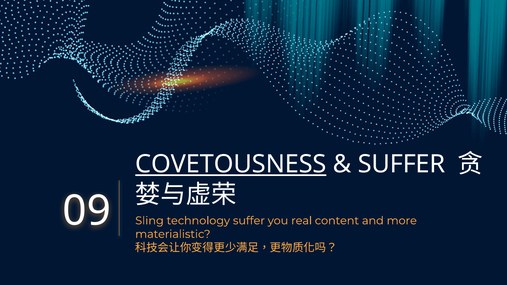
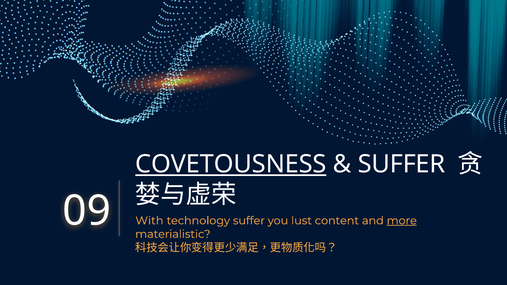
Sling: Sling -> With (149, 221)
real: real -> lust (302, 221)
more underline: none -> present (402, 221)
